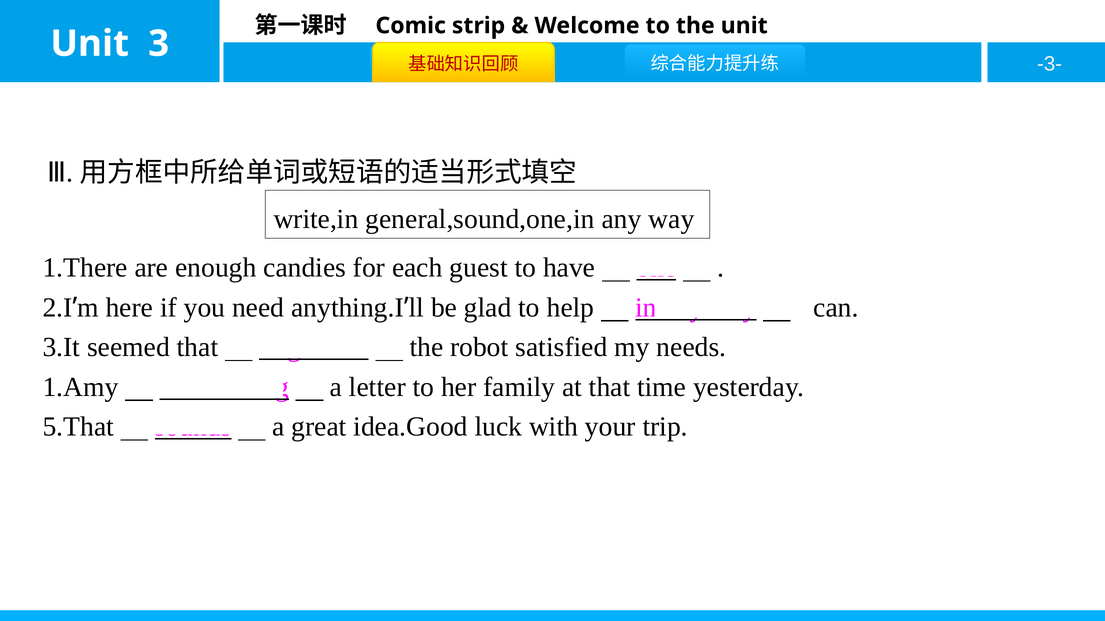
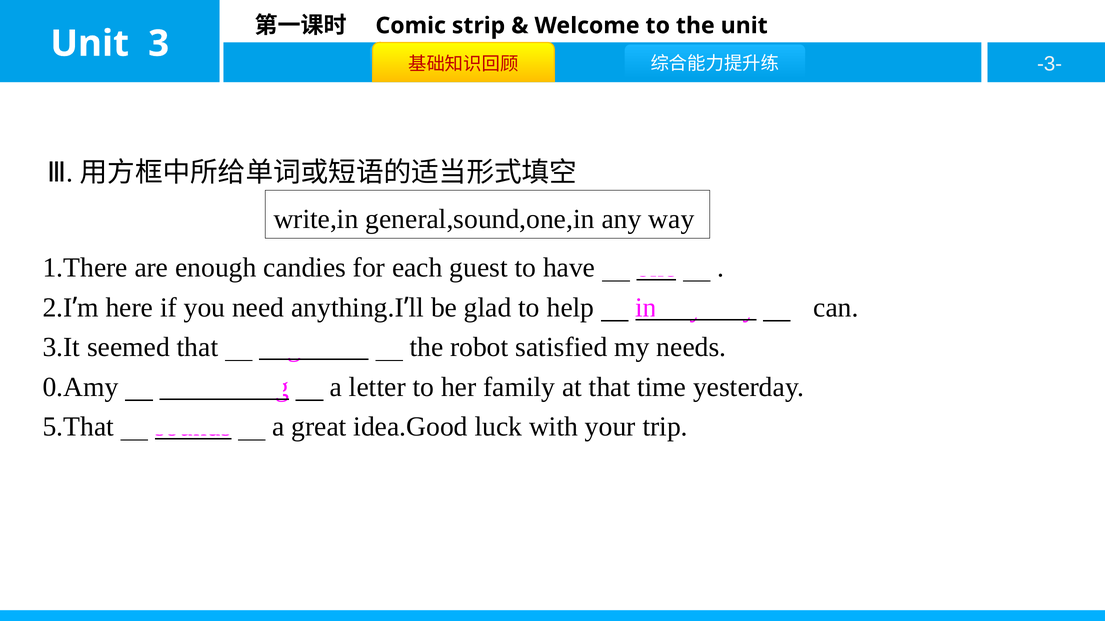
1.Amy: 1.Amy -> 0.Amy (81, 387)
